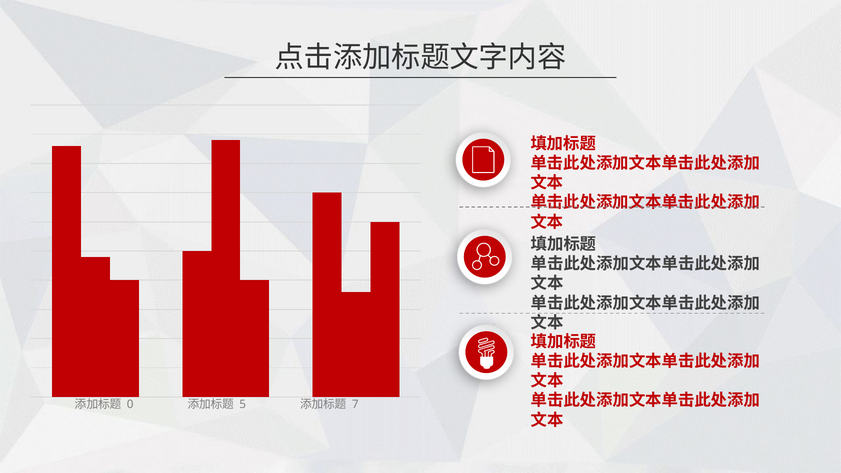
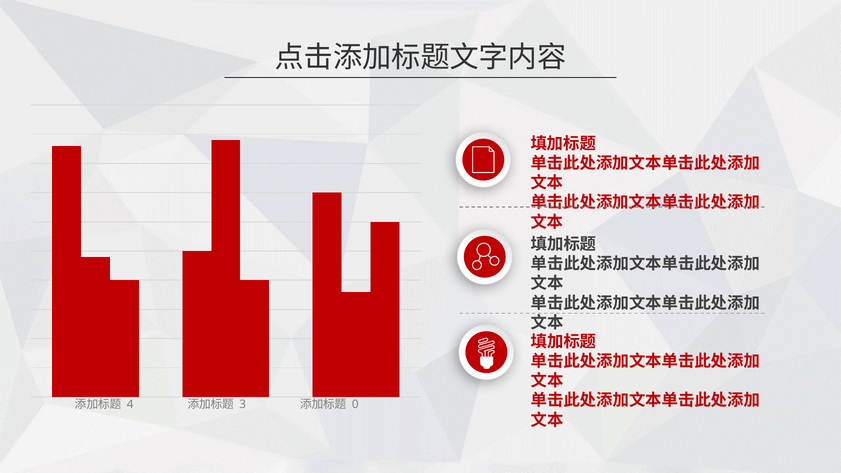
0: 0 -> 4 (130, 405)
5: 5 -> 3 (243, 405)
7: 7 -> 0 (355, 405)
